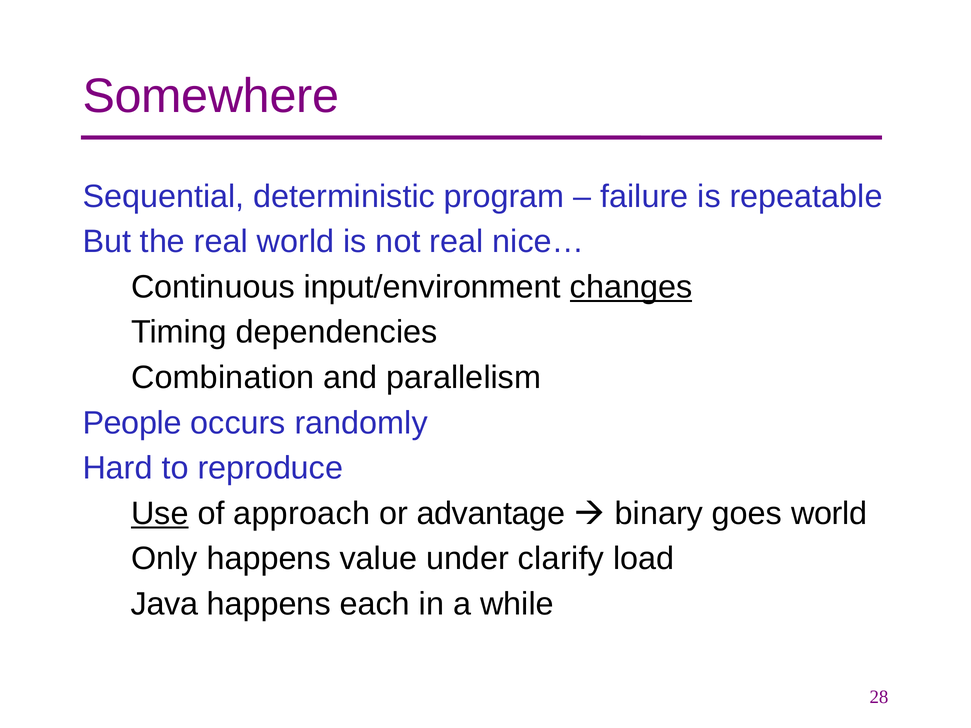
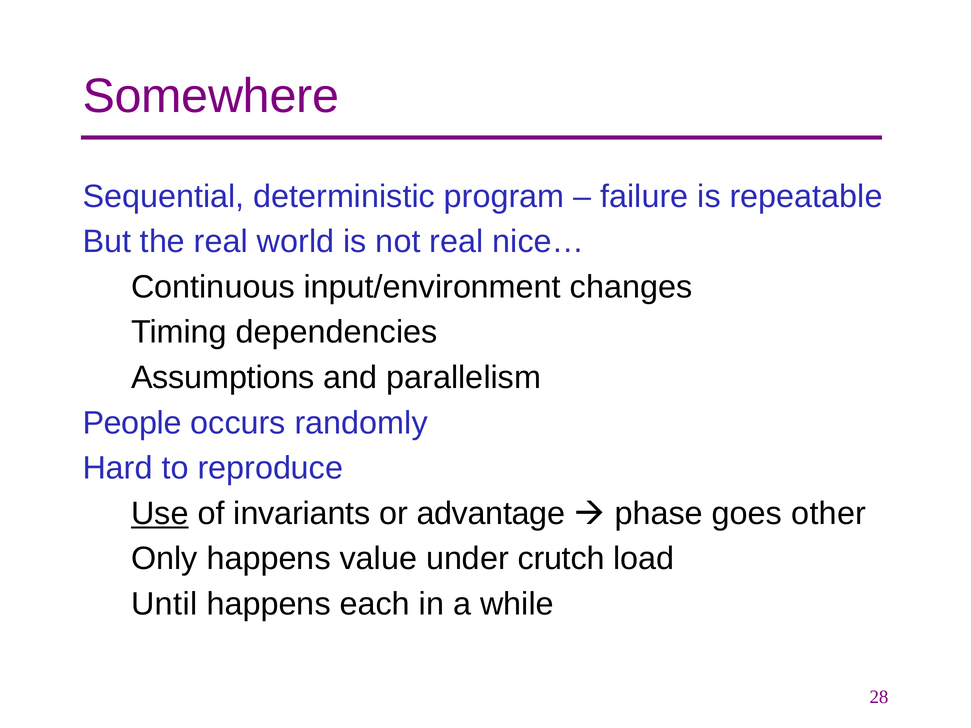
changes underline: present -> none (631, 287)
Combination: Combination -> Assumptions (223, 378)
approach: approach -> invariants (302, 514)
binary: binary -> phase (659, 514)
goes world: world -> other (829, 514)
clarify: clarify -> crutch (561, 559)
Java: Java -> Until (164, 604)
